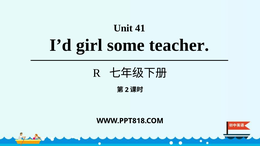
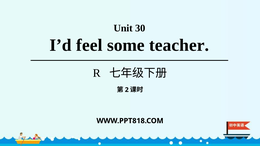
41: 41 -> 30 (140, 28)
girl: girl -> feel (89, 45)
